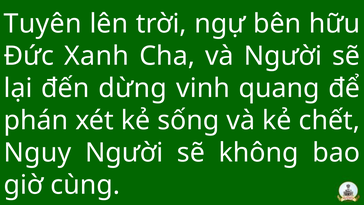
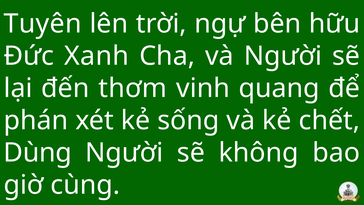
dừng: dừng -> thơm (133, 88)
Nguy: Nguy -> Dùng (38, 153)
